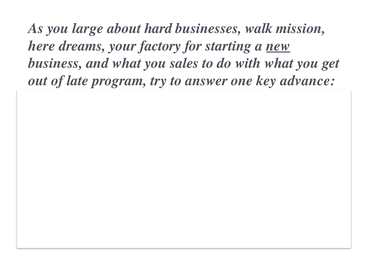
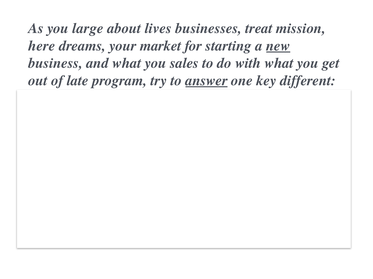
hard: hard -> lives (158, 28)
walk: walk -> treat (259, 28)
factory: factory -> market (161, 46)
answer underline: none -> present (207, 81)
advance: advance -> different (308, 81)
